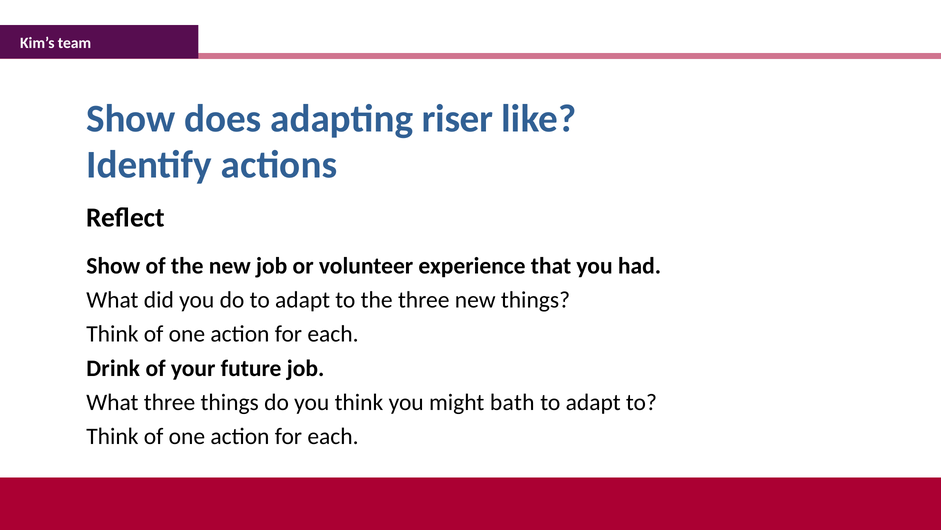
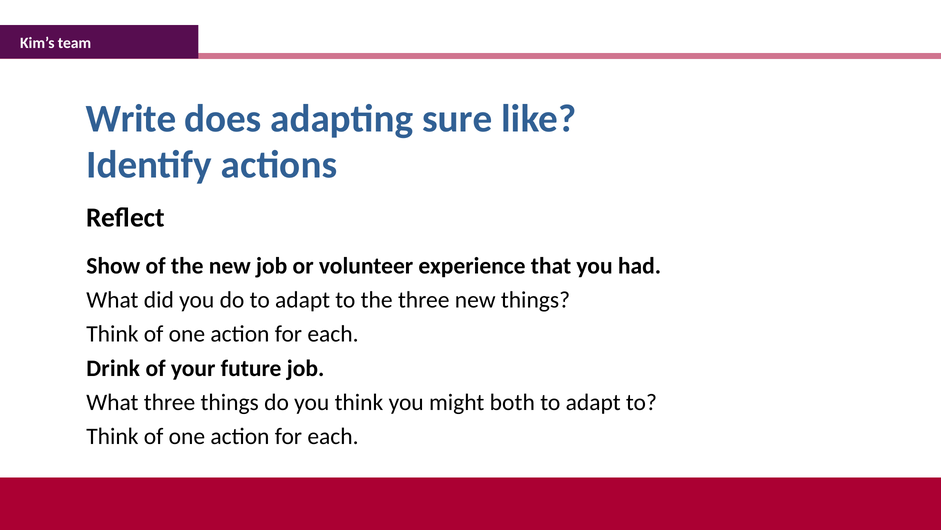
Show: Show -> Write (131, 119)
riser: riser -> sure (457, 119)
bath: bath -> both (512, 402)
